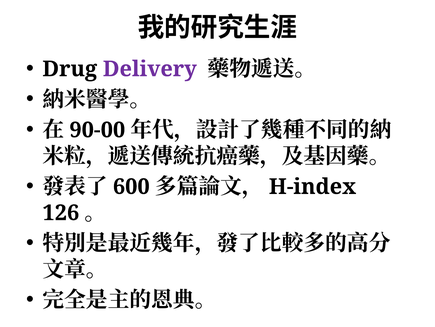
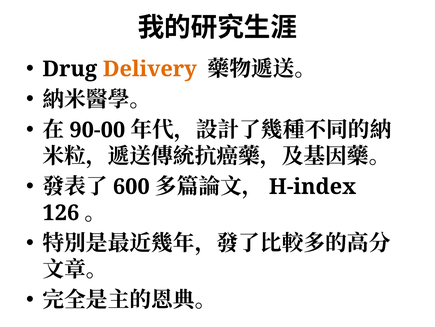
Delivery colour: purple -> orange (150, 69)
